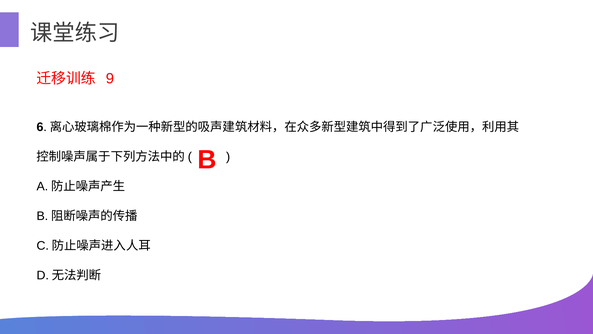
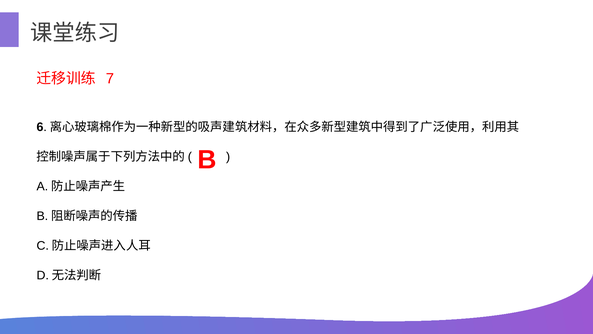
9: 9 -> 7 (110, 79)
